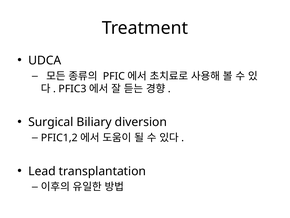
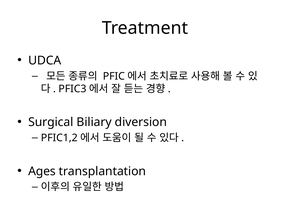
Lead: Lead -> Ages (42, 171)
